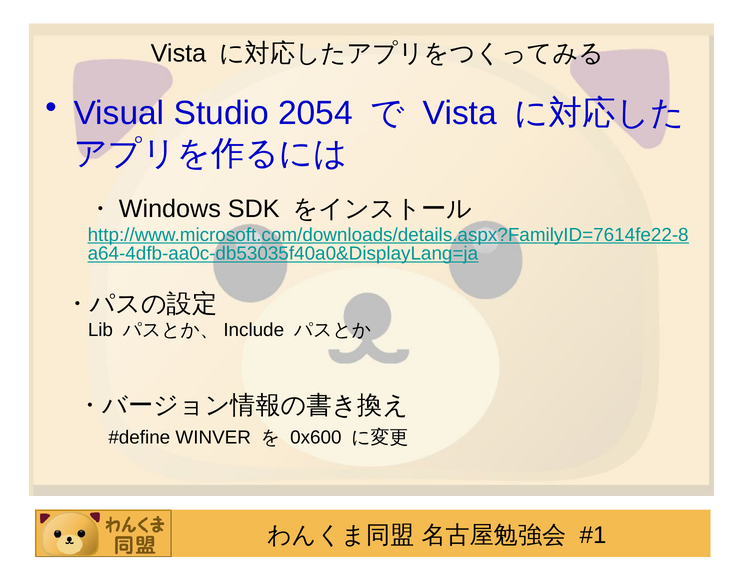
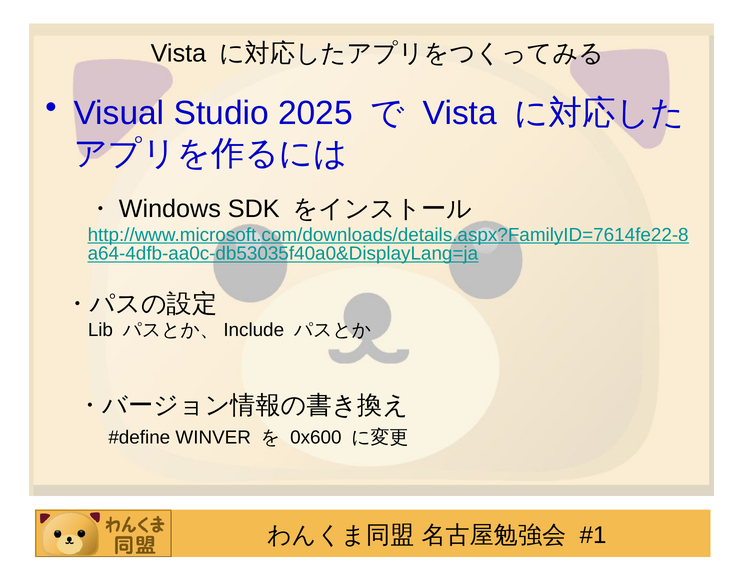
2054: 2054 -> 2025 (315, 113)
